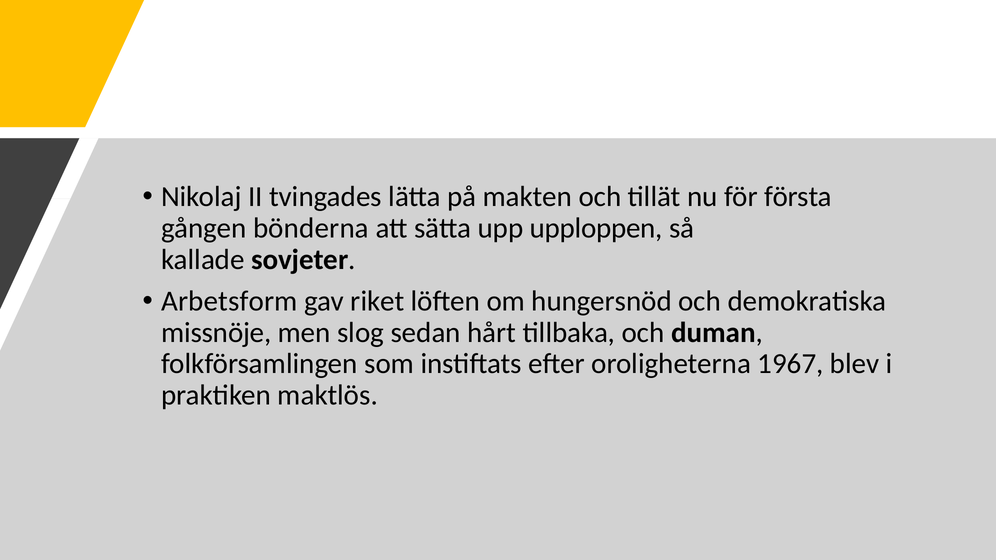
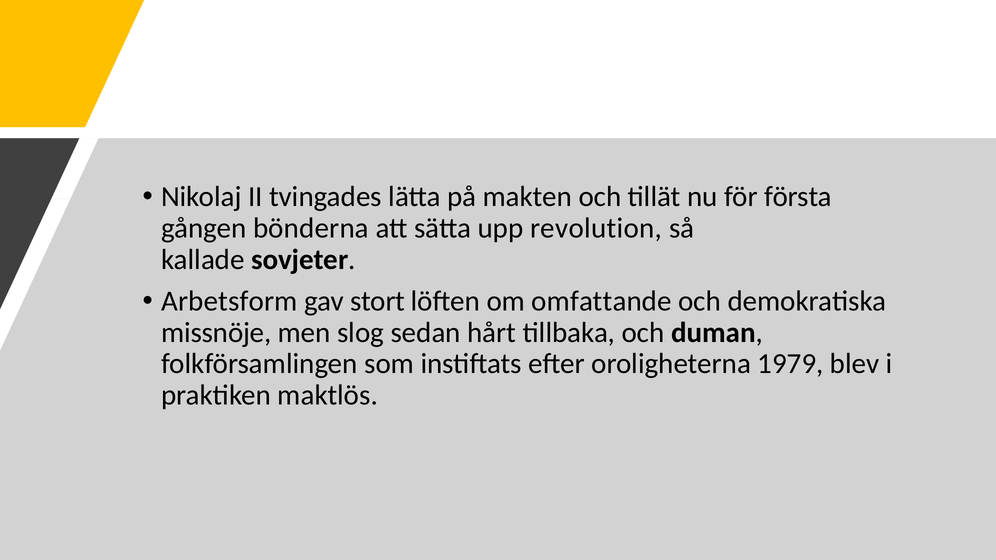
upploppen: upploppen -> revolution (596, 228)
riket: riket -> stort (378, 301)
hungersnöd: hungersnöd -> omfattande (602, 301)
1967: 1967 -> 1979 (790, 364)
